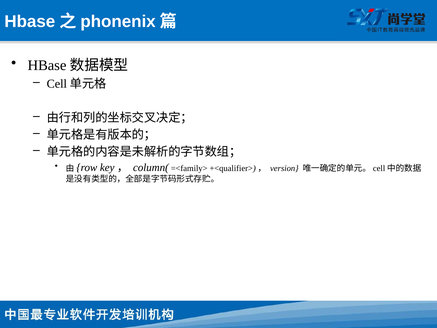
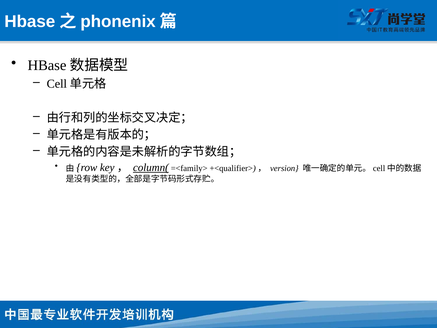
column( underline: none -> present (151, 168)
